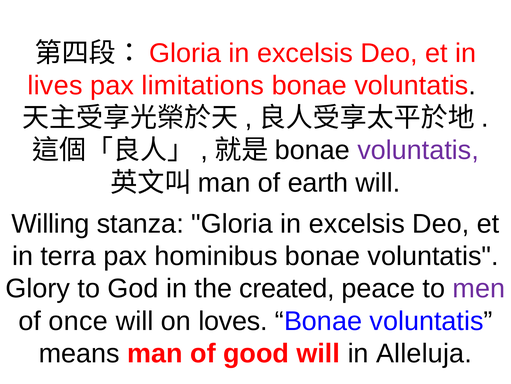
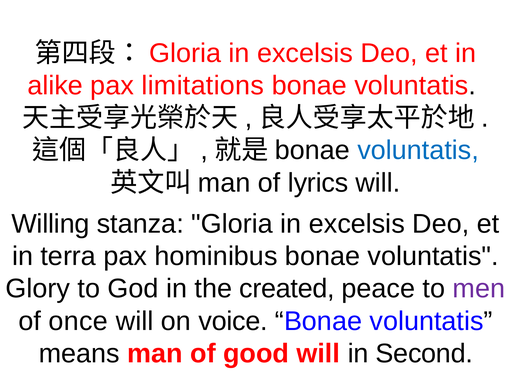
lives: lives -> alike (55, 85)
voluntatis colour: purple -> blue (418, 150)
earth: earth -> lyrics (318, 182)
loves: loves -> voice (233, 320)
Alleluja: Alleluja -> Second (424, 353)
